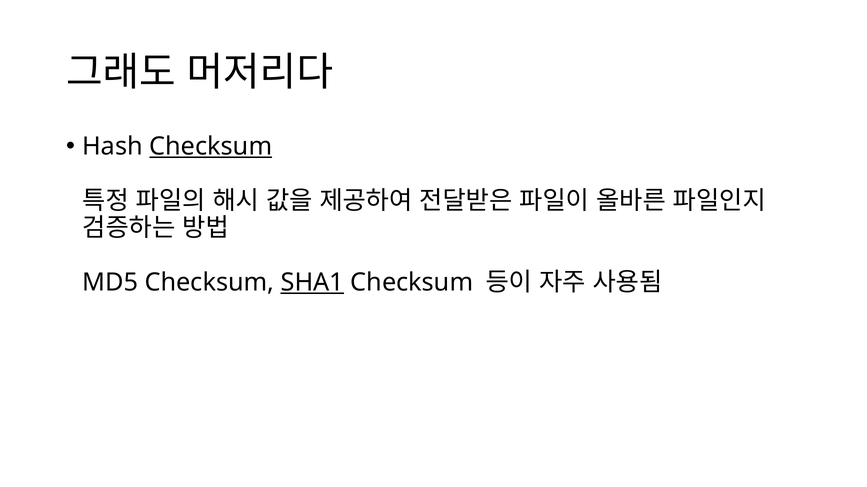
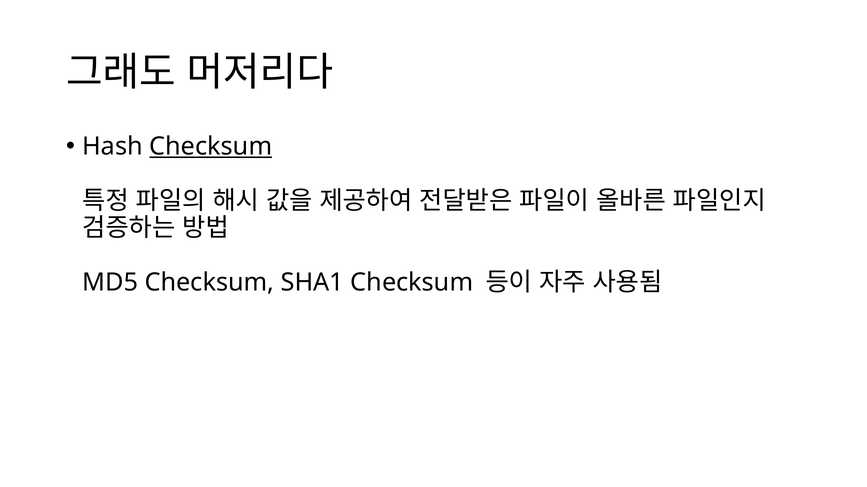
SHA1 underline: present -> none (312, 283)
